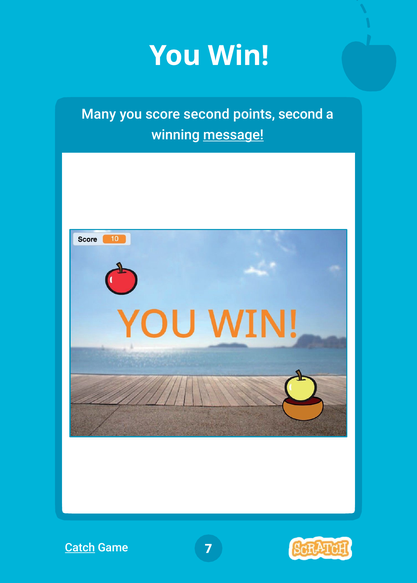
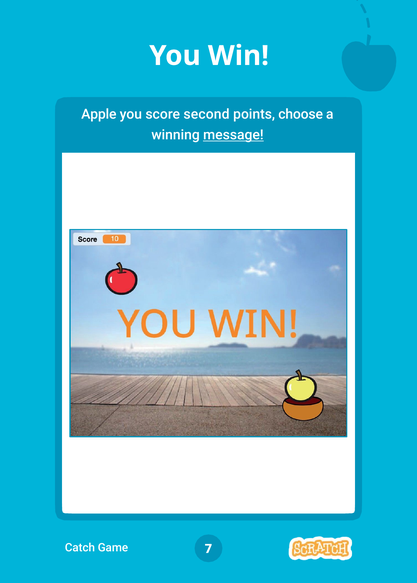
Many: Many -> Apple (99, 114)
points second: second -> choose (301, 114)
Catch underline: present -> none (80, 548)
